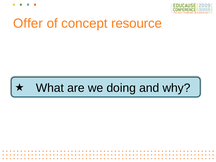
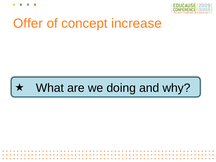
resource: resource -> increase (136, 23)
